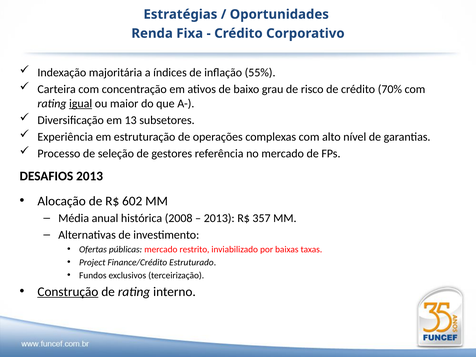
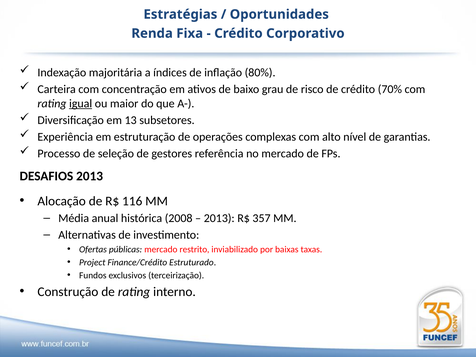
55%: 55% -> 80% (260, 73)
602: 602 -> 116 (132, 201)
Construção underline: present -> none (68, 292)
